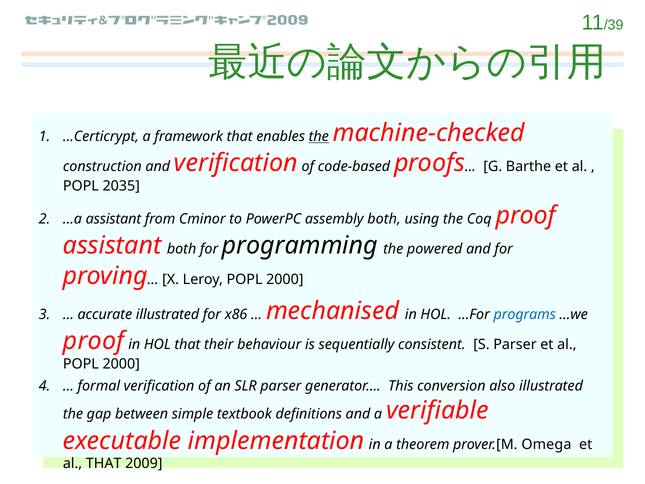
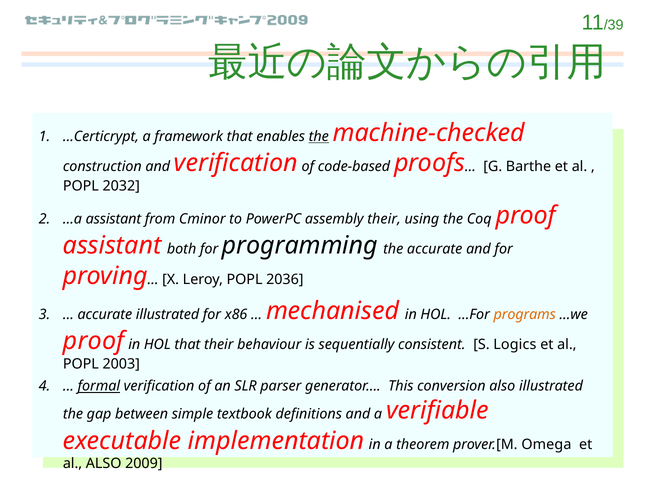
2035: 2035 -> 2032 (121, 186)
assembly both: both -> their (384, 219)
the powered: powered -> accurate (435, 249)
Leroy POPL 2000: 2000 -> 2036 (285, 279)
programs colour: blue -> orange (525, 314)
S Parser: Parser -> Logics (515, 344)
2000: 2000 -> 2003 (121, 364)
formal underline: none -> present (99, 386)
al THAT: THAT -> ALSO (104, 463)
